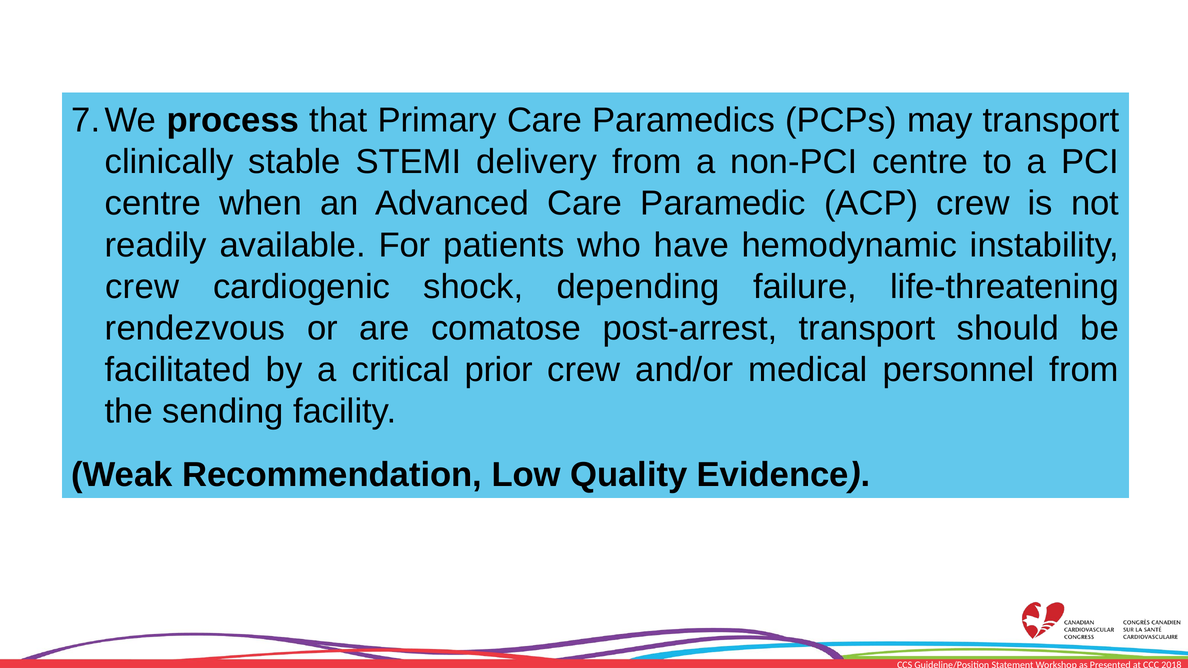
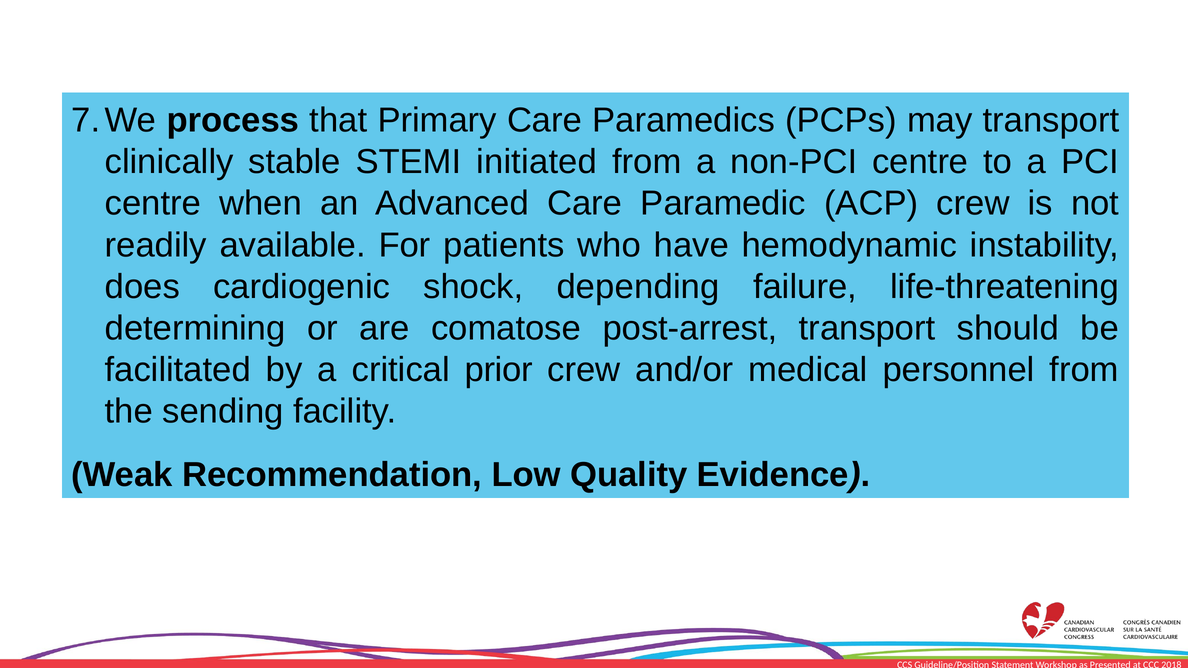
delivery: delivery -> initiated (537, 162)
crew: crew -> does (142, 287)
rendezvous: rendezvous -> determining (195, 328)
